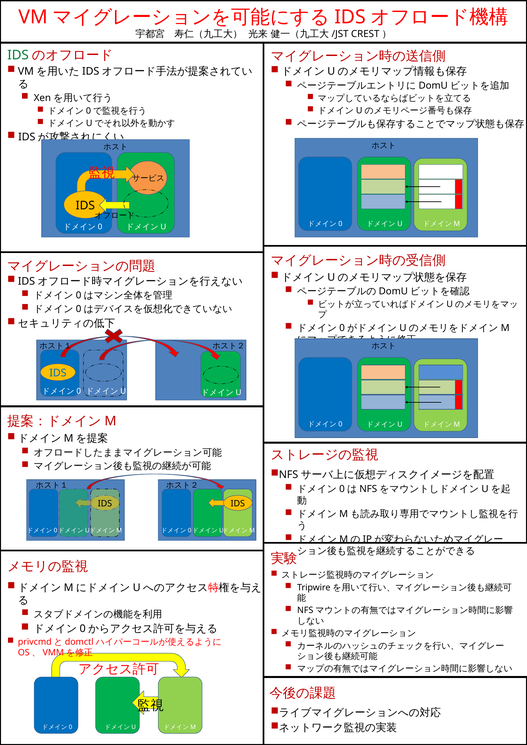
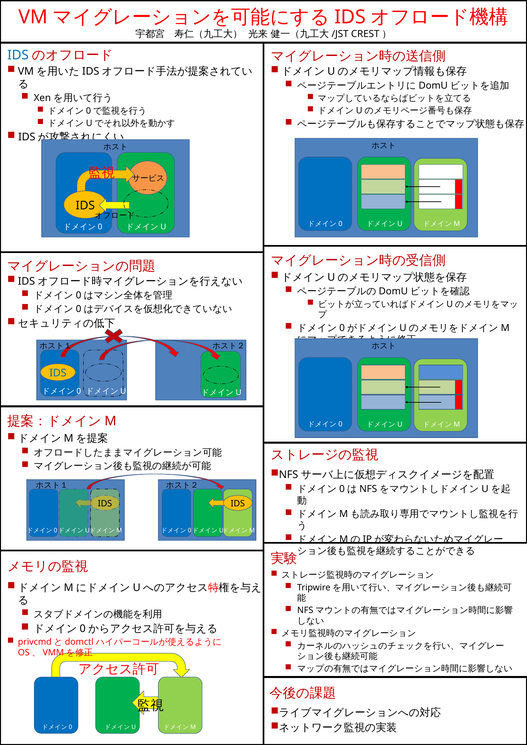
IDS colour: green -> blue (18, 55)
